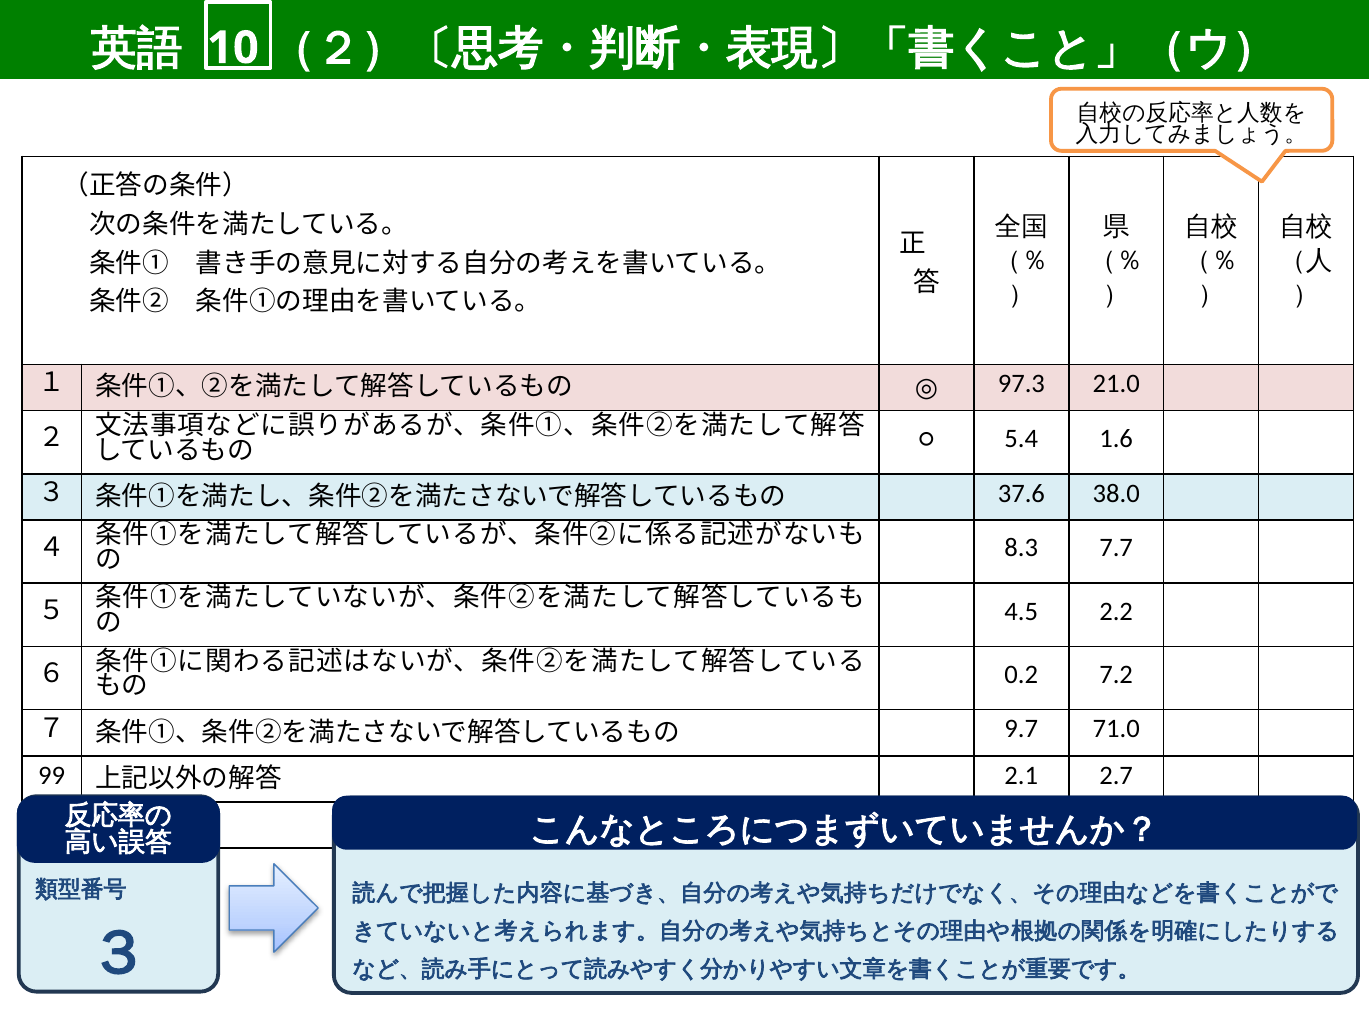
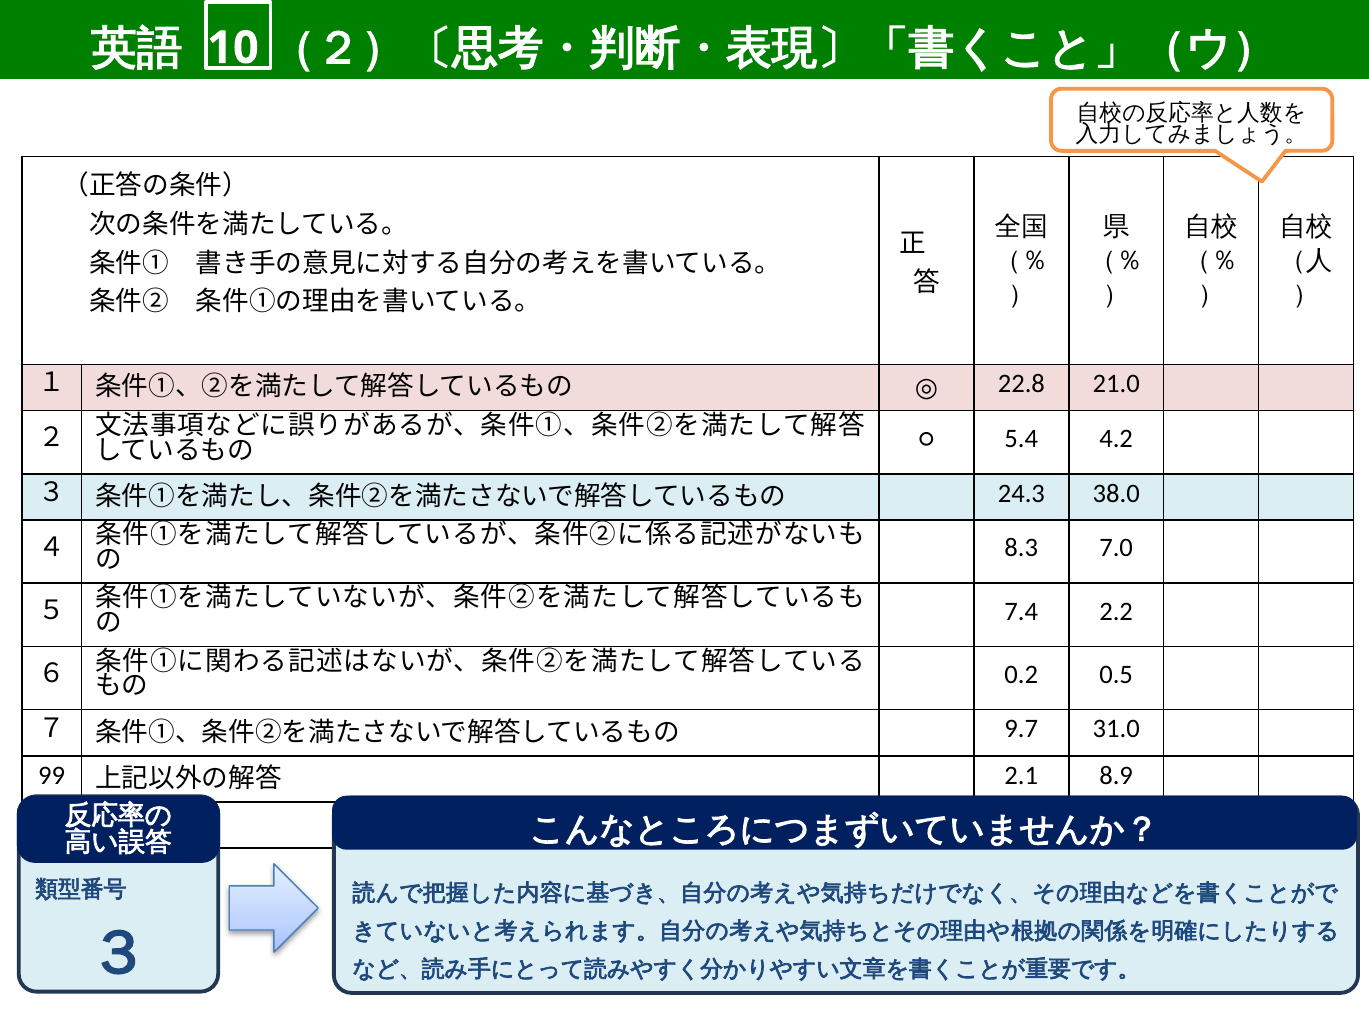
97.3: 97.3 -> 22.8 (1021, 384)
1.6: 1.6 -> 4.2 (1116, 439)
37.6: 37.6 -> 24.3 (1021, 493)
7.7: 7.7 -> 7.0 (1116, 548)
4.5: 4.5 -> 7.4 (1021, 611)
7.2: 7.2 -> 0.5 (1116, 674)
71.0: 71.0 -> 31.0 (1116, 729)
2.7: 2.7 -> 8.9 (1116, 775)
